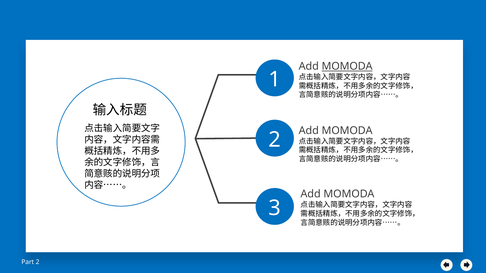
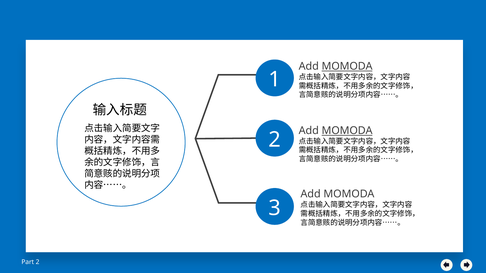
MOMODA underline: none -> present (347, 131)
